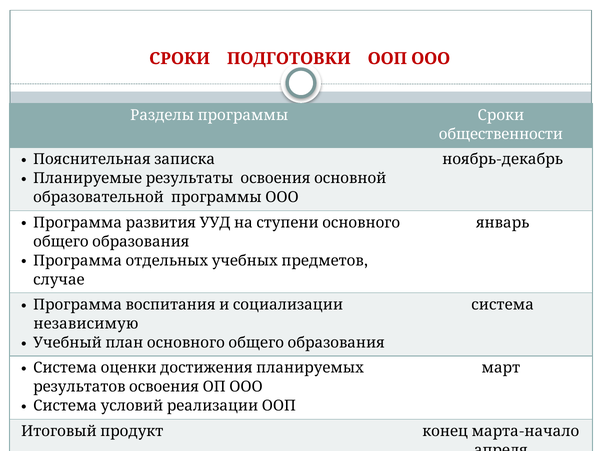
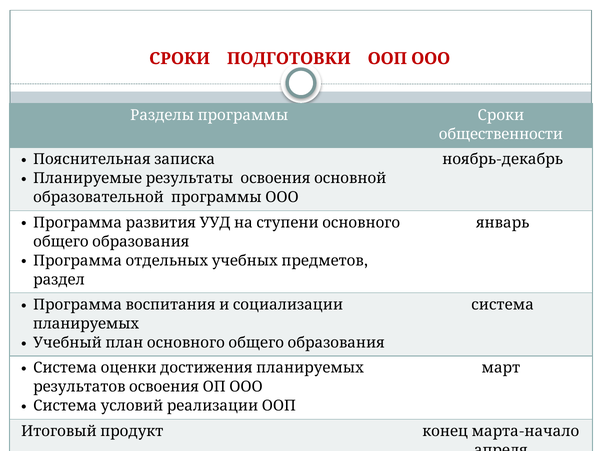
случае: случае -> раздел (59, 280)
независимую: независимую -> планируемых (86, 324)
